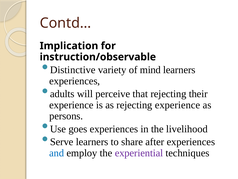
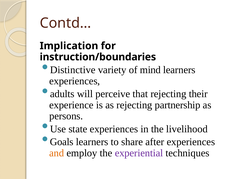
instruction/observable: instruction/observable -> instruction/boundaries (98, 57)
rejecting experience: experience -> partnership (178, 105)
goes: goes -> state (78, 129)
Serve: Serve -> Goals (62, 141)
and colour: blue -> orange (57, 153)
